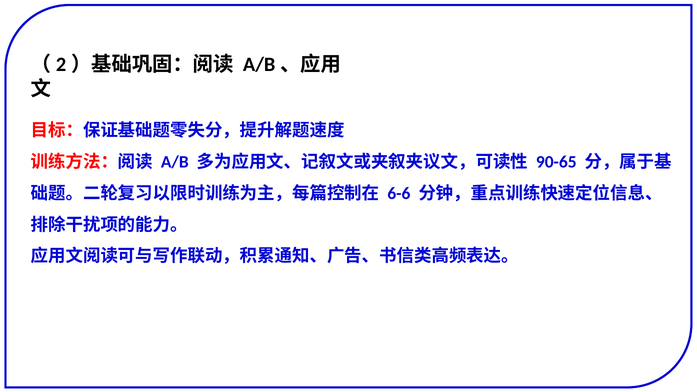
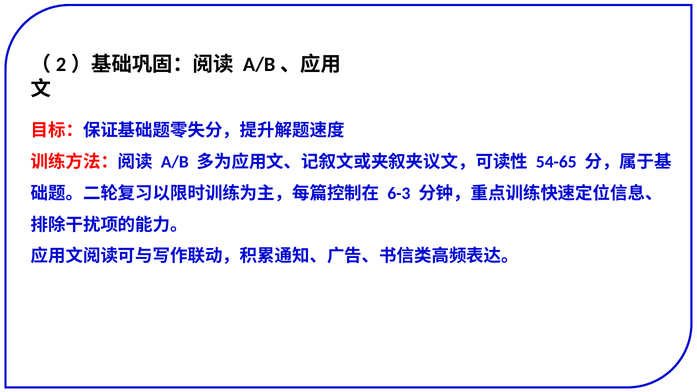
90-65: 90-65 -> 54-65 (556, 162)
6-6: 6-6 -> 6-3 (399, 193)
